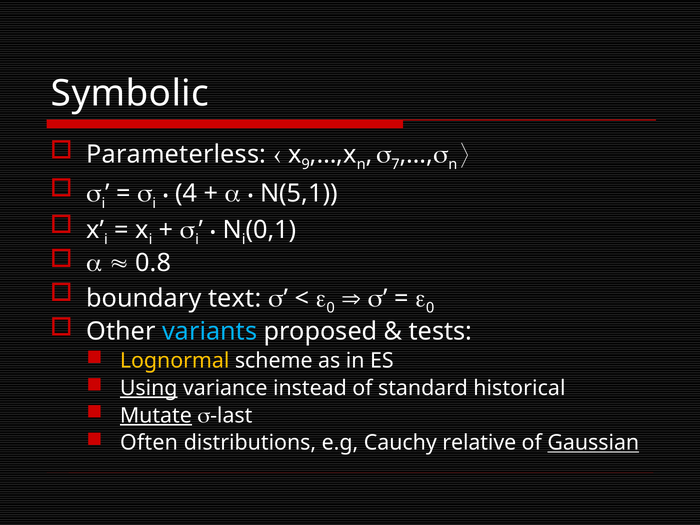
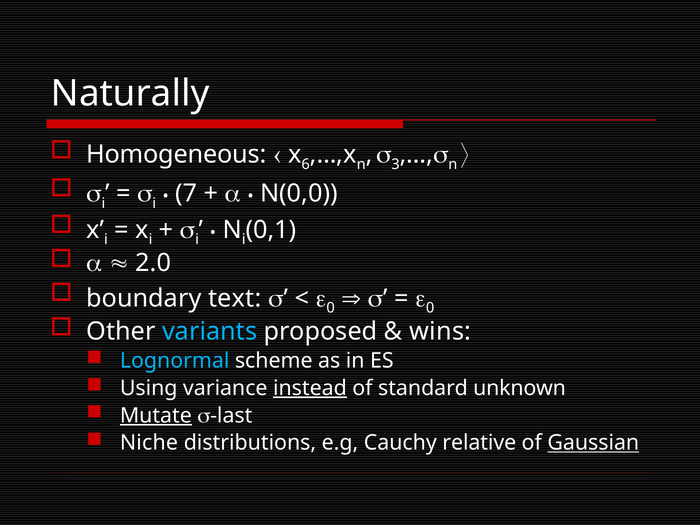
Symbolic: Symbolic -> Naturally (130, 93)
Parameterless: Parameterless -> Homogeneous (176, 155)
9: 9 -> 6 (306, 164)
7: 7 -> 3 (396, 164)
4: 4 -> 7 (186, 194)
N(5,1: N(5,1 -> N(0,0 (299, 194)
0.8: 0.8 -> 2.0 (153, 263)
tests: tests -> wins (440, 331)
Lognormal colour: yellow -> light blue (175, 361)
Using underline: present -> none (149, 388)
instead underline: none -> present (310, 388)
historical: historical -> unknown (520, 388)
Often: Often -> Niche (149, 443)
